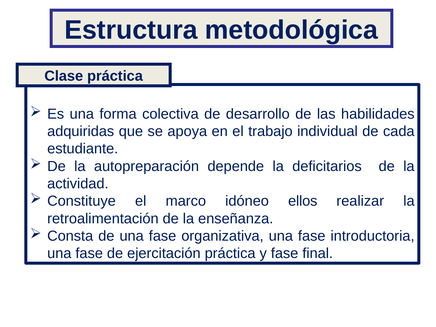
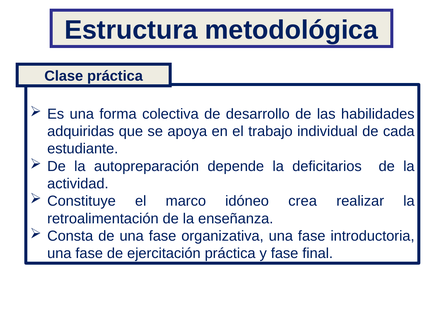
ellos: ellos -> crea (303, 201)
